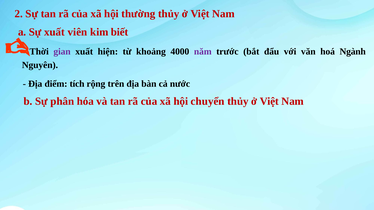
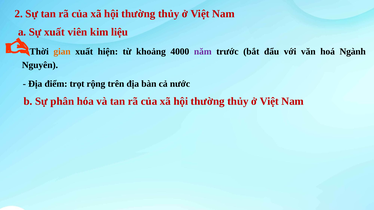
biết: biết -> liệu (120, 32)
gian colour: purple -> orange (62, 52)
tích: tích -> trọt (77, 84)
chuyển: chuyển -> thường (208, 101)
